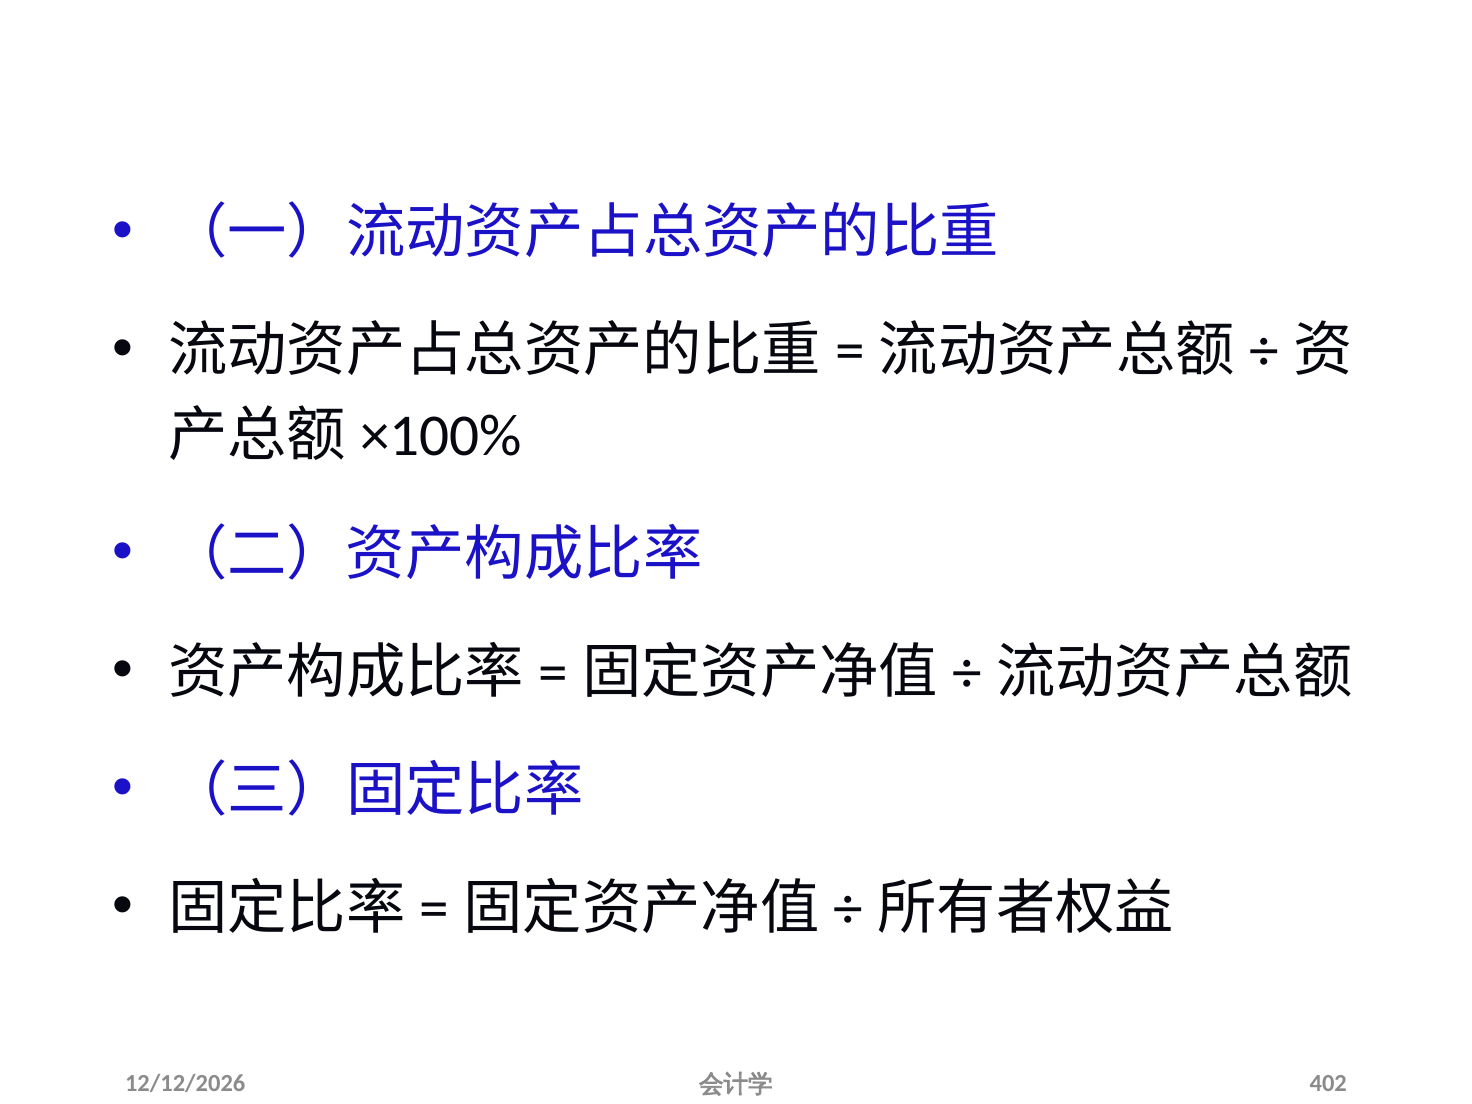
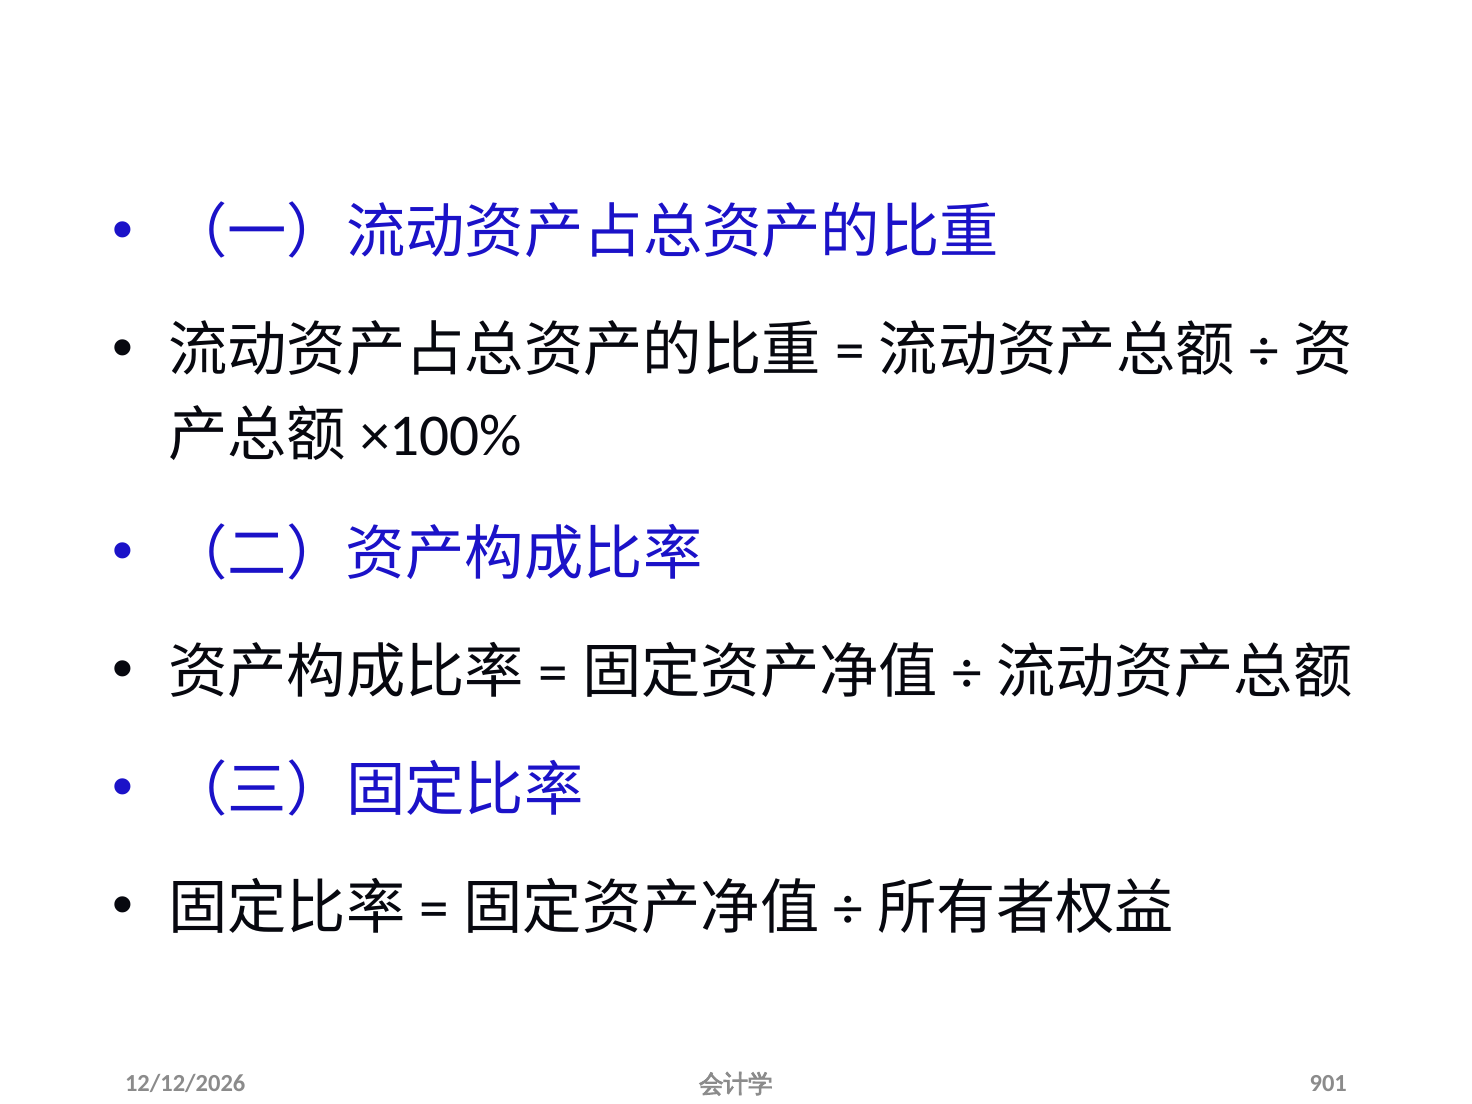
402: 402 -> 901 (1328, 1084)
